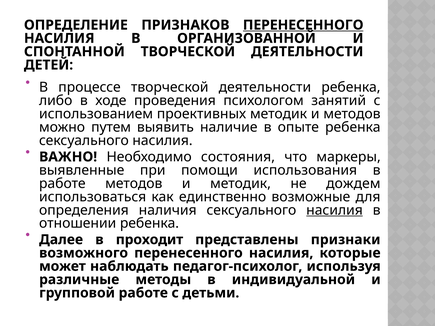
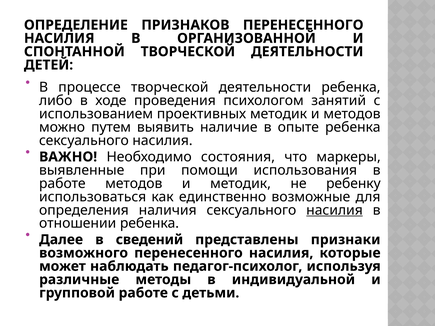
ПЕРЕНЕСЕННОГО underline: present -> none (303, 25)
дождем: дождем -> ребенку (353, 184)
проходит: проходит -> сведений (149, 240)
